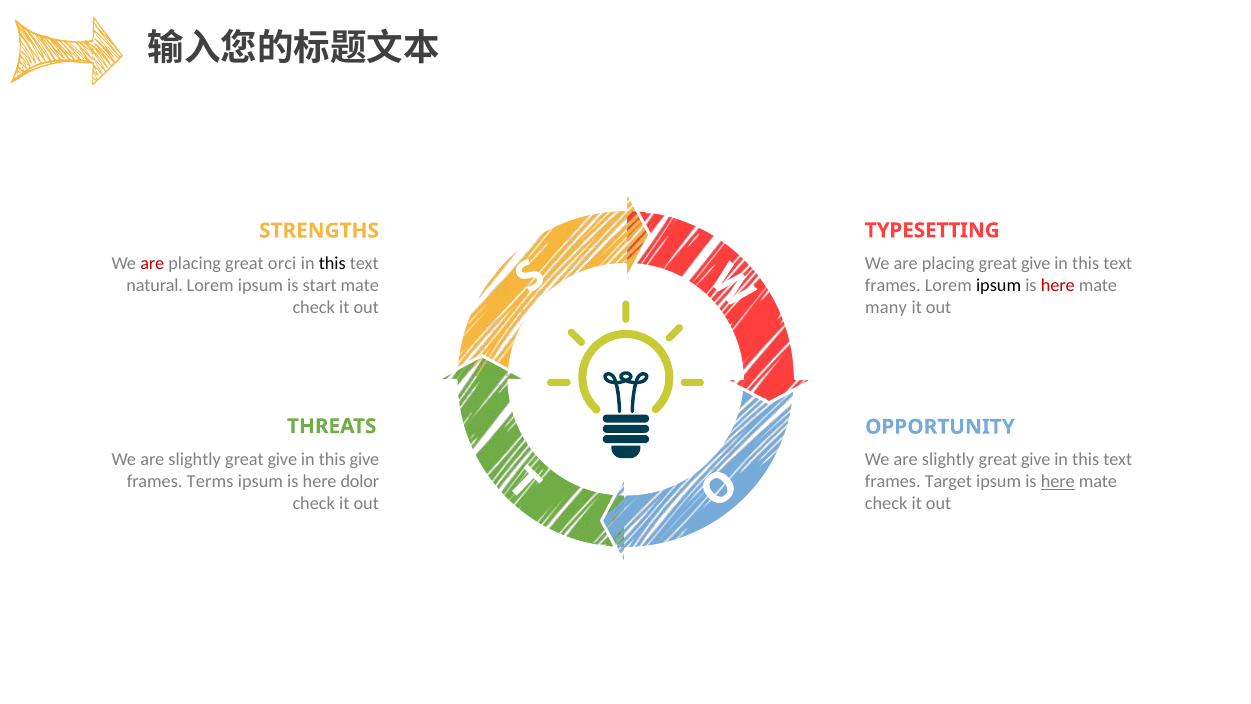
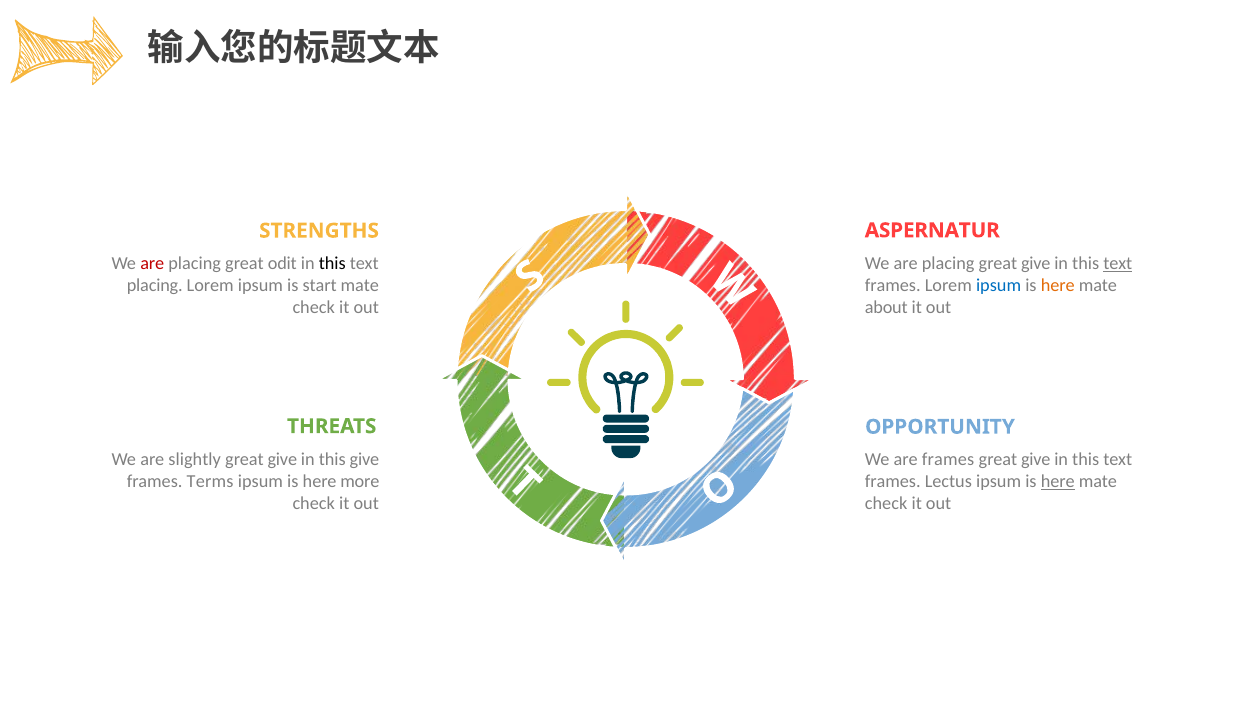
TYPESETTING: TYPESETTING -> ASPERNATUR (932, 230)
orci: orci -> odit (282, 264)
text underline: none -> present (1118, 264)
natural: natural -> placing (155, 286)
ipsum colour: black -> blue (999, 286)
here colour: red -> orange (1058, 286)
many: many -> about (886, 308)
slightly: slightly -> frames (948, 459)
dolor: dolor -> more (360, 481)
Target: Target -> Lectus (948, 481)
